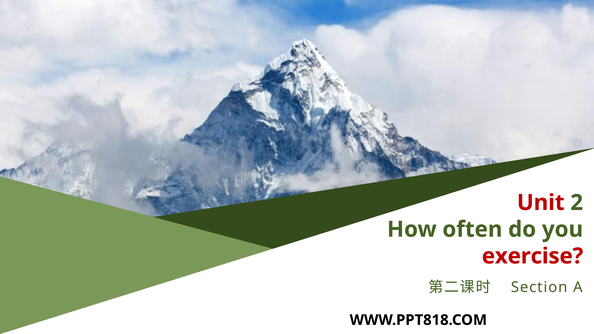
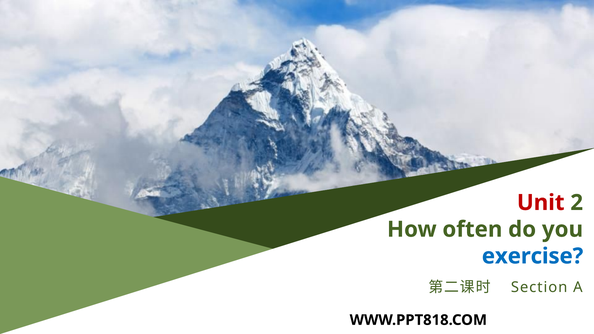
exercise colour: red -> blue (533, 256)
